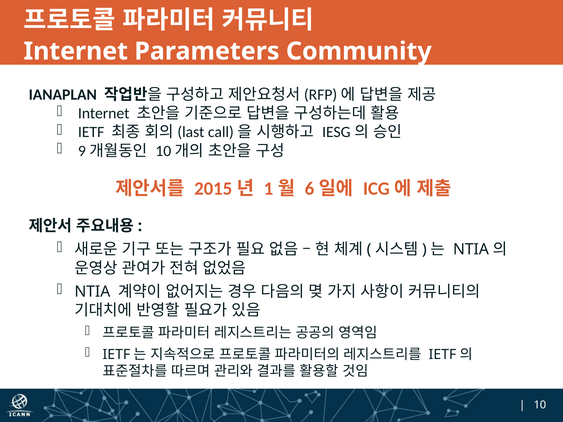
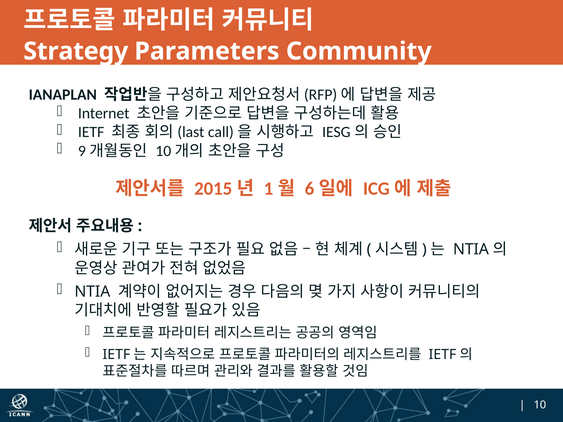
Internet: Internet -> Strategy (76, 51)
